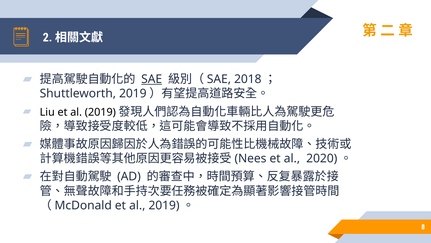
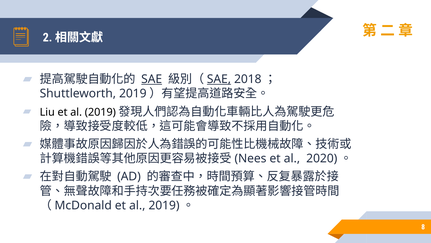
SAE underline: none -> present (219, 79)
